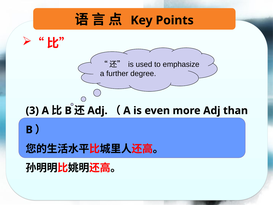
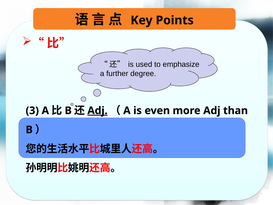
Adj underline: none -> present (97, 110)
